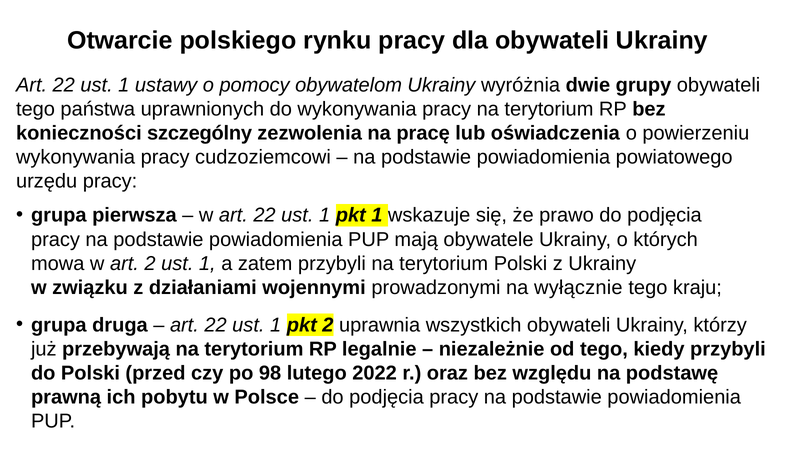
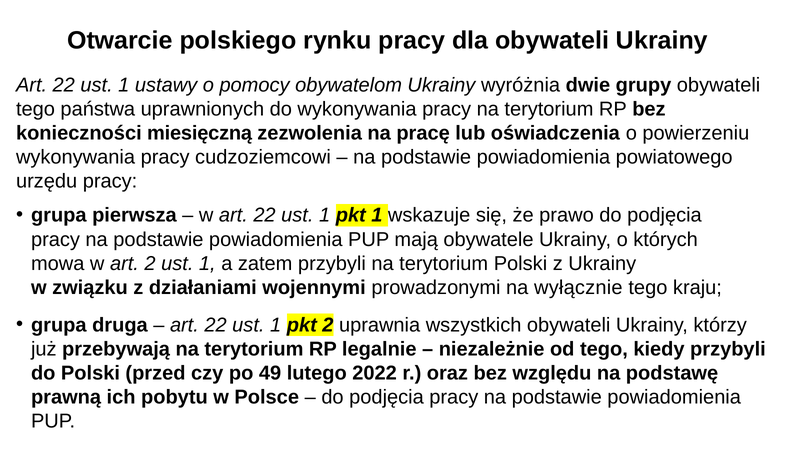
szczególny: szczególny -> miesięczną (200, 133)
98: 98 -> 49 (270, 373)
